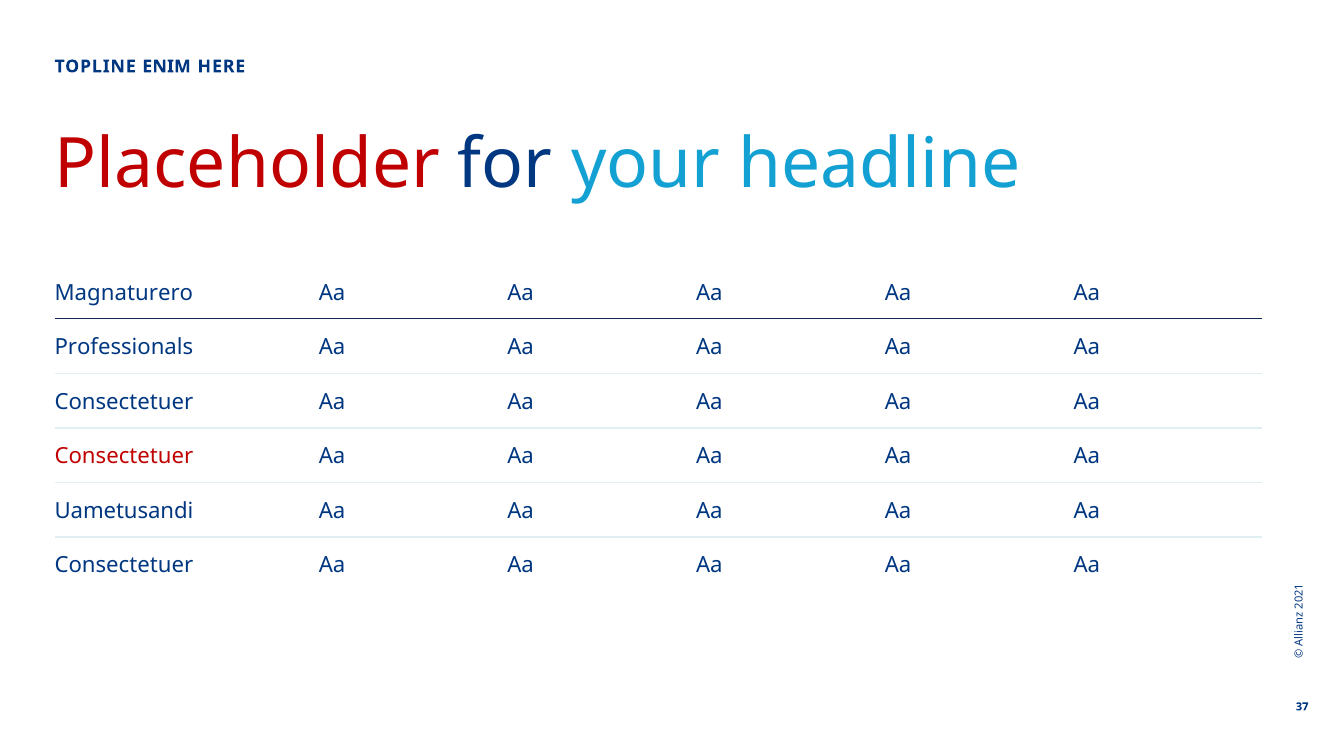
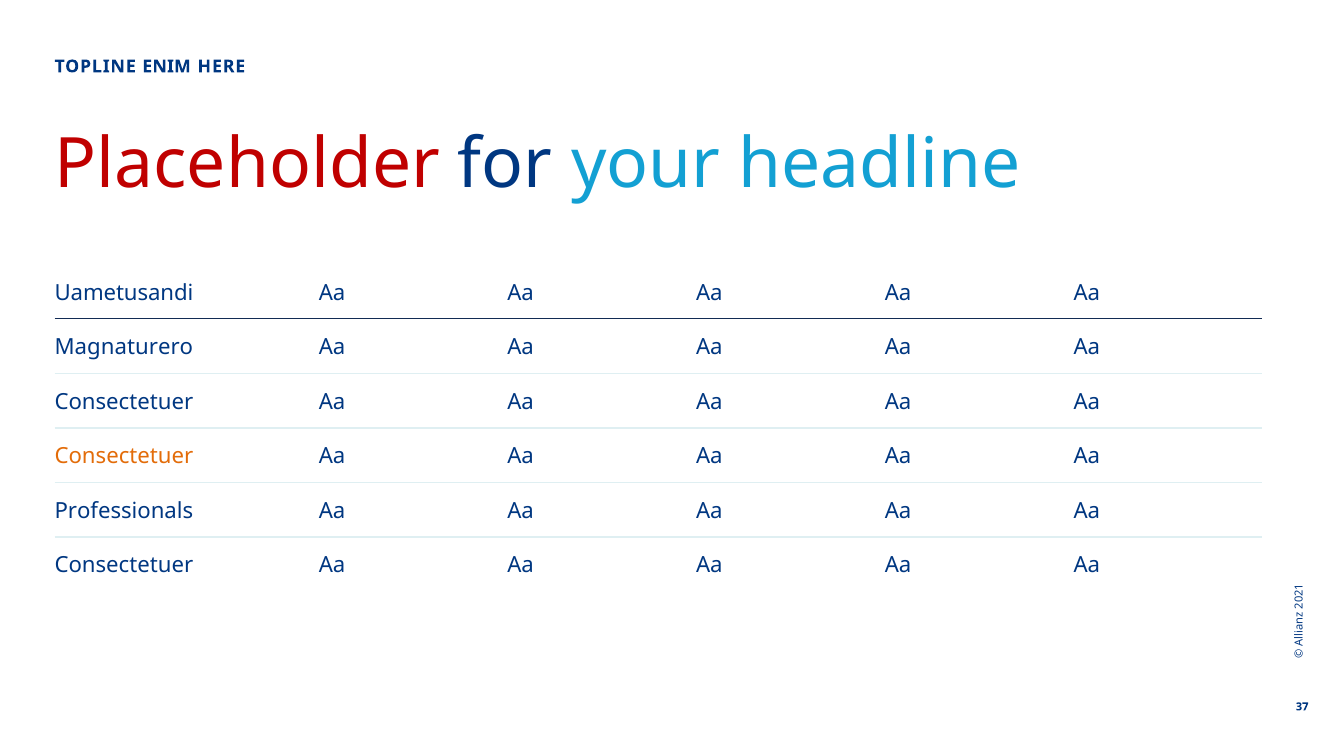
Magnaturero: Magnaturero -> Uametusandi (124, 293)
Professionals: Professionals -> Magnaturero (124, 347)
Consectetuer colour: red -> orange (124, 456)
Uametusandi: Uametusandi -> Professionals (124, 511)
